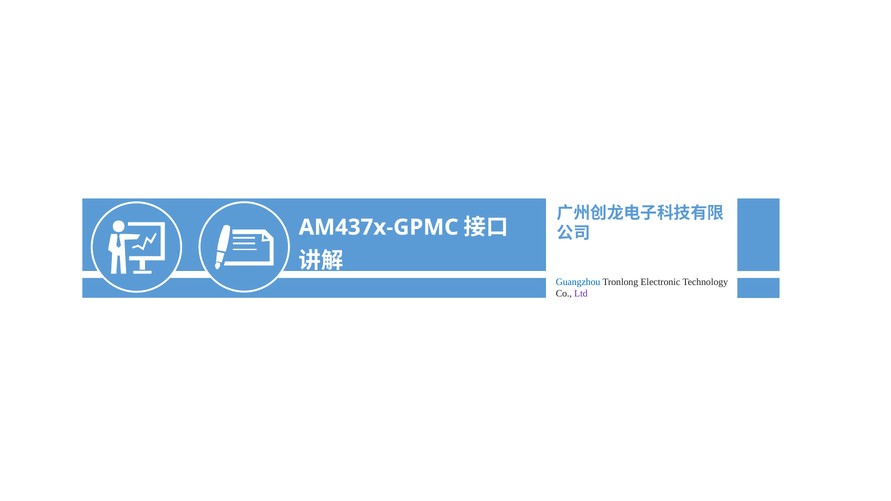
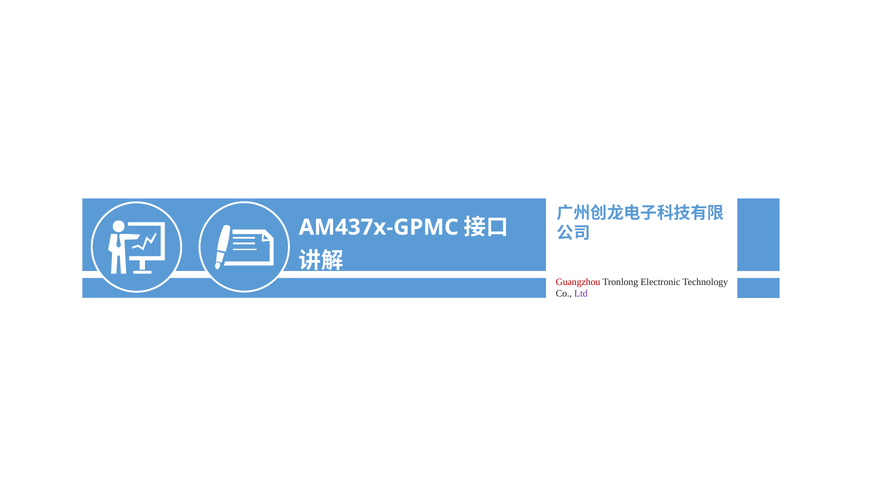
Guangzhou colour: blue -> red (578, 282)
